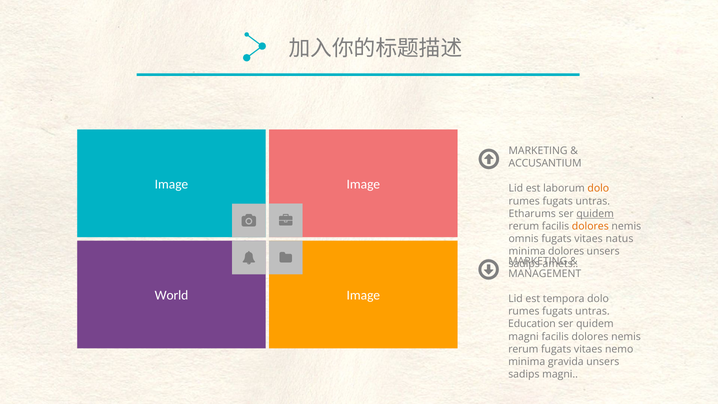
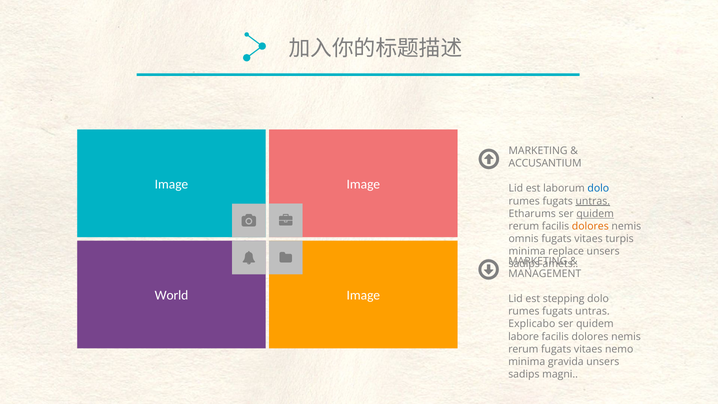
dolo colour: orange -> blue (598, 188)
untras underline: none -> present (593, 201)
natus: natus -> turpis (620, 239)
minima dolores: dolores -> replace (566, 251)
tempora: tempora -> stepping (564, 299)
Education: Education -> Explicabo (532, 324)
magni: magni -> labore (524, 337)
